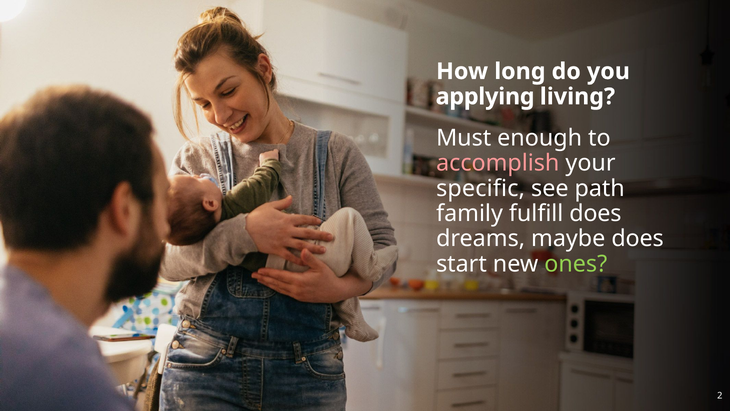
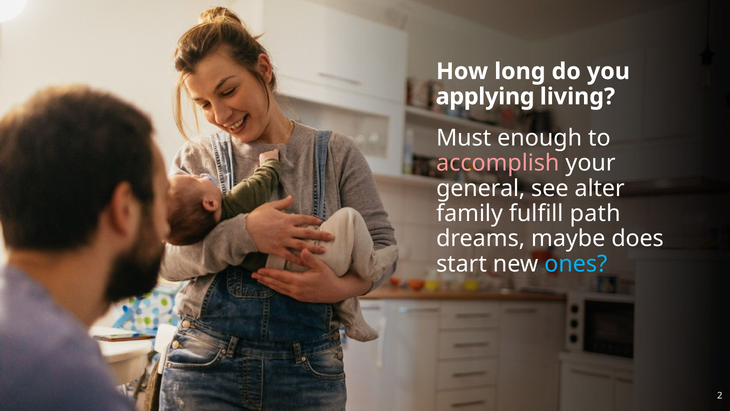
specific: specific -> general (481, 188)
path: path -> alter (600, 188)
fulfill does: does -> path (595, 213)
ones colour: light green -> light blue (576, 264)
